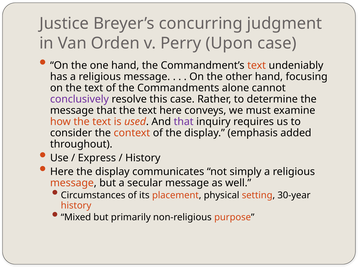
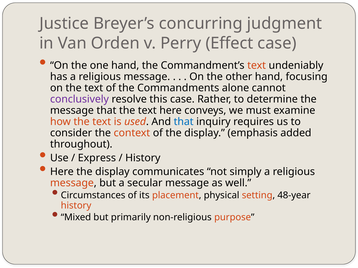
Upon: Upon -> Effect (229, 43)
that colour: purple -> blue (184, 122)
30-year: 30-year -> 48-year (294, 196)
